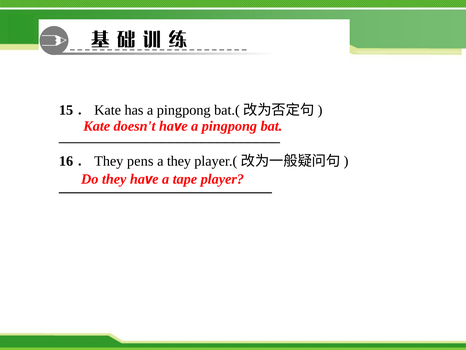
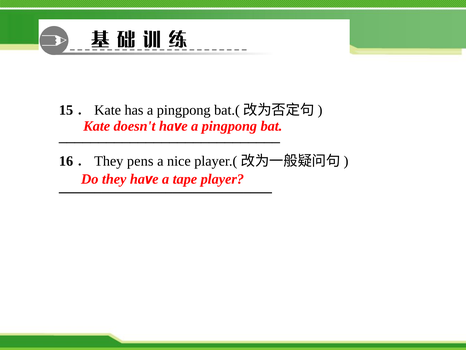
a they: they -> nice (179, 161)
